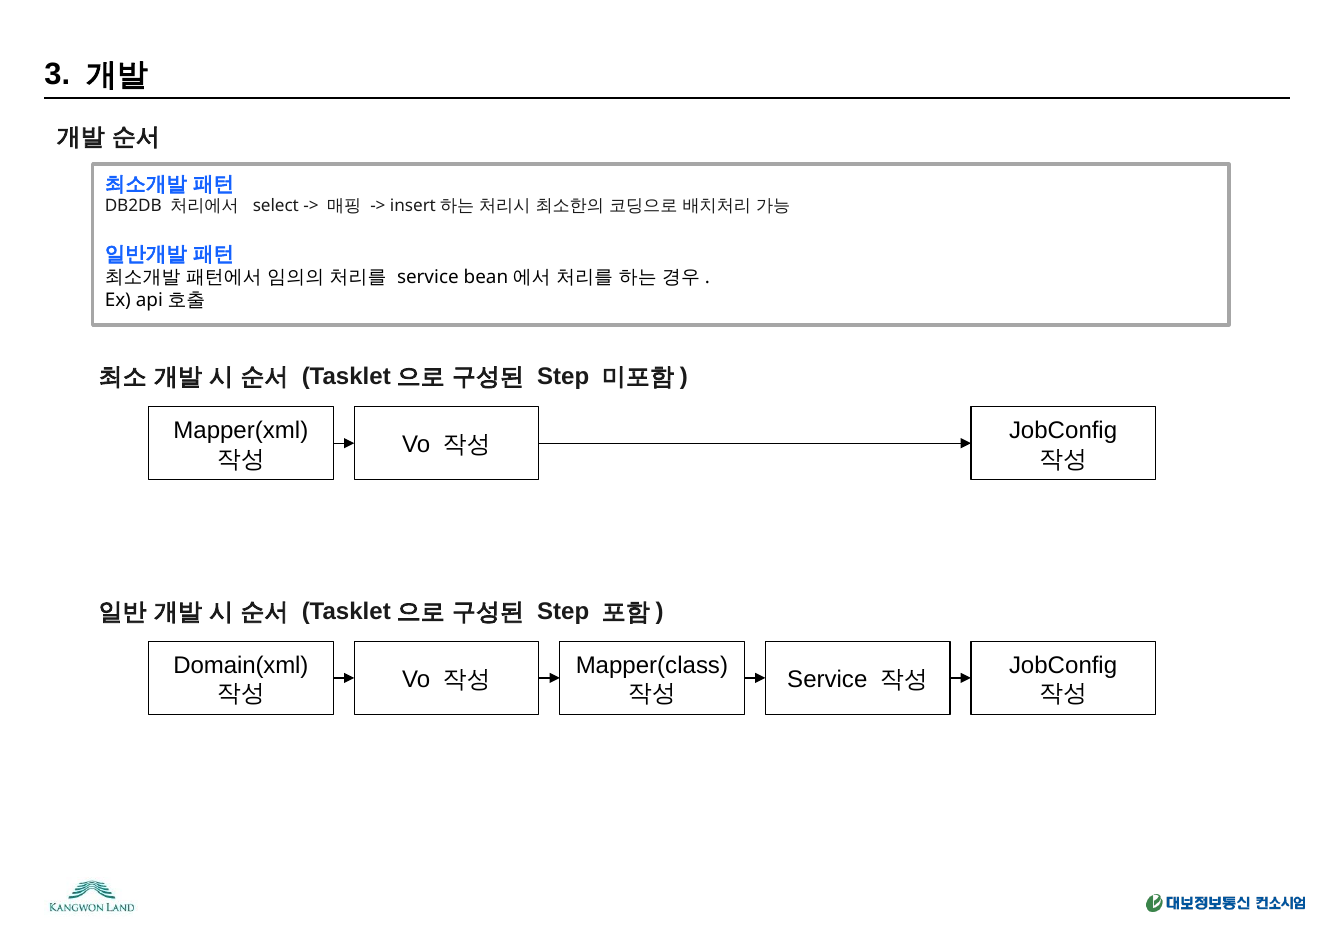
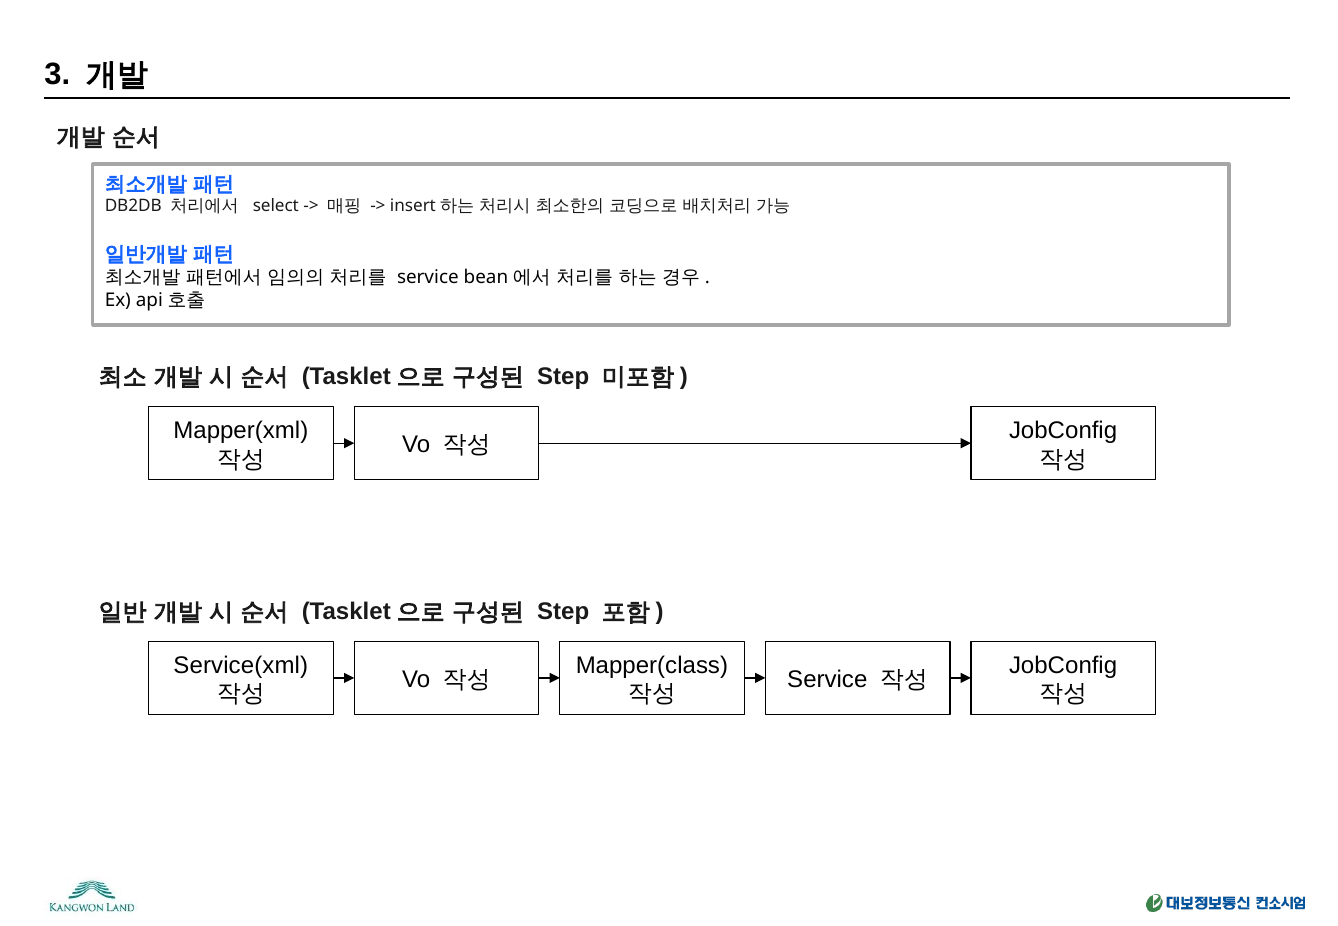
Domain(xml: Domain(xml -> Service(xml (241, 665)
